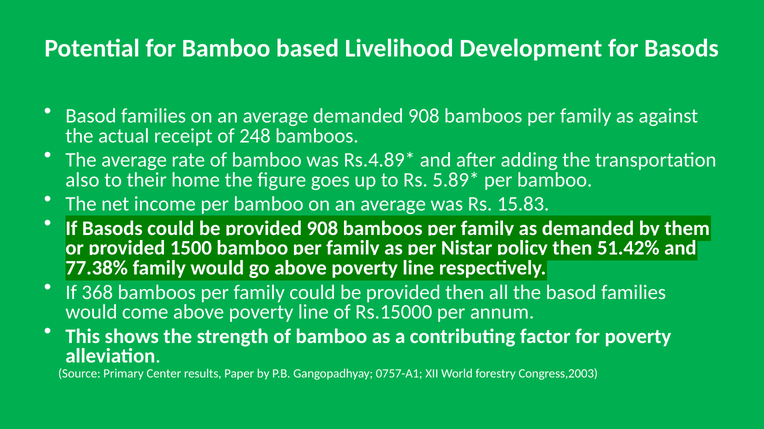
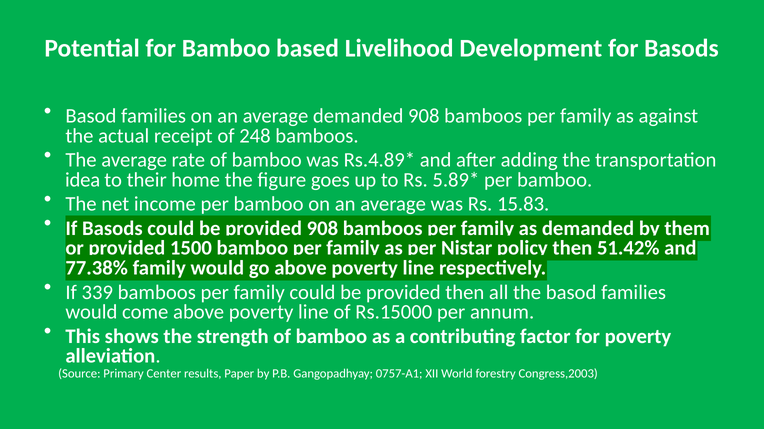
also: also -> idea (83, 180)
368: 368 -> 339 (97, 293)
